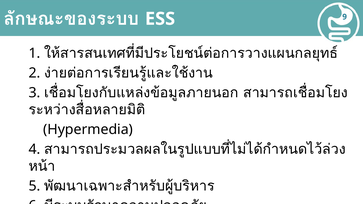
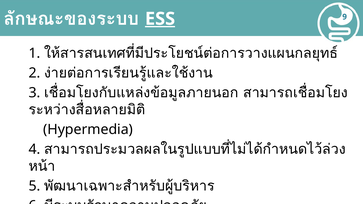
ESS underline: none -> present (160, 19)
